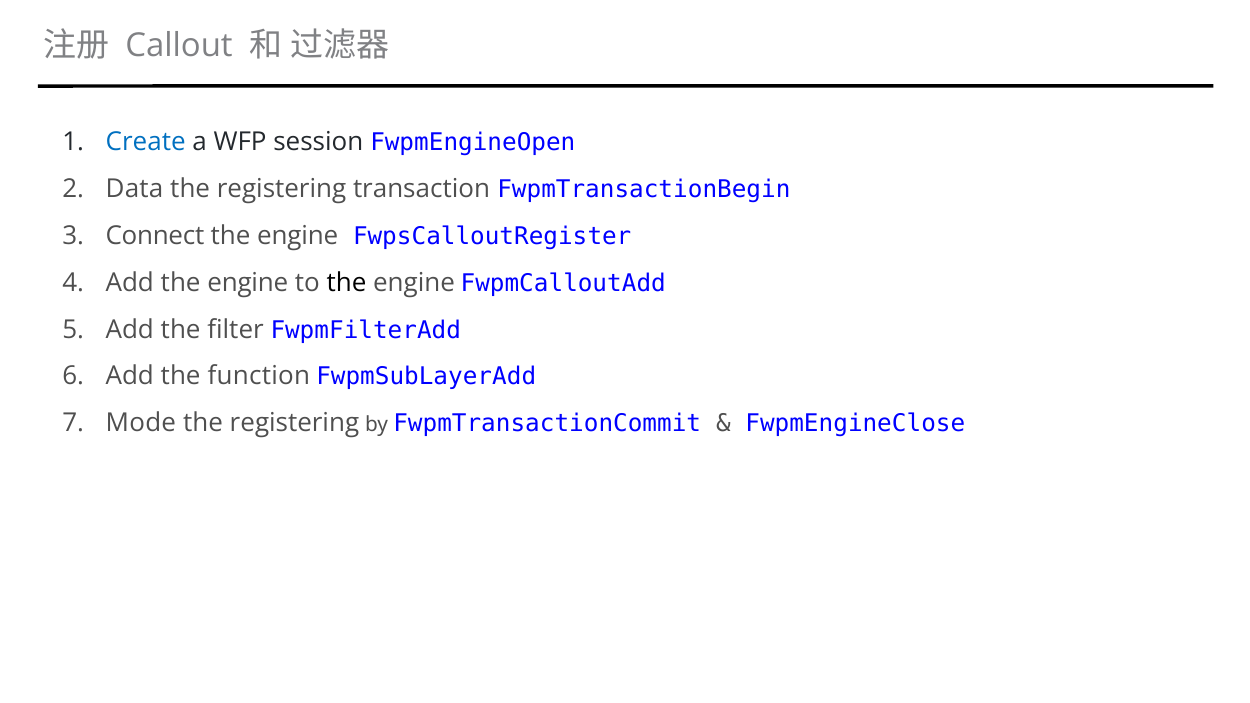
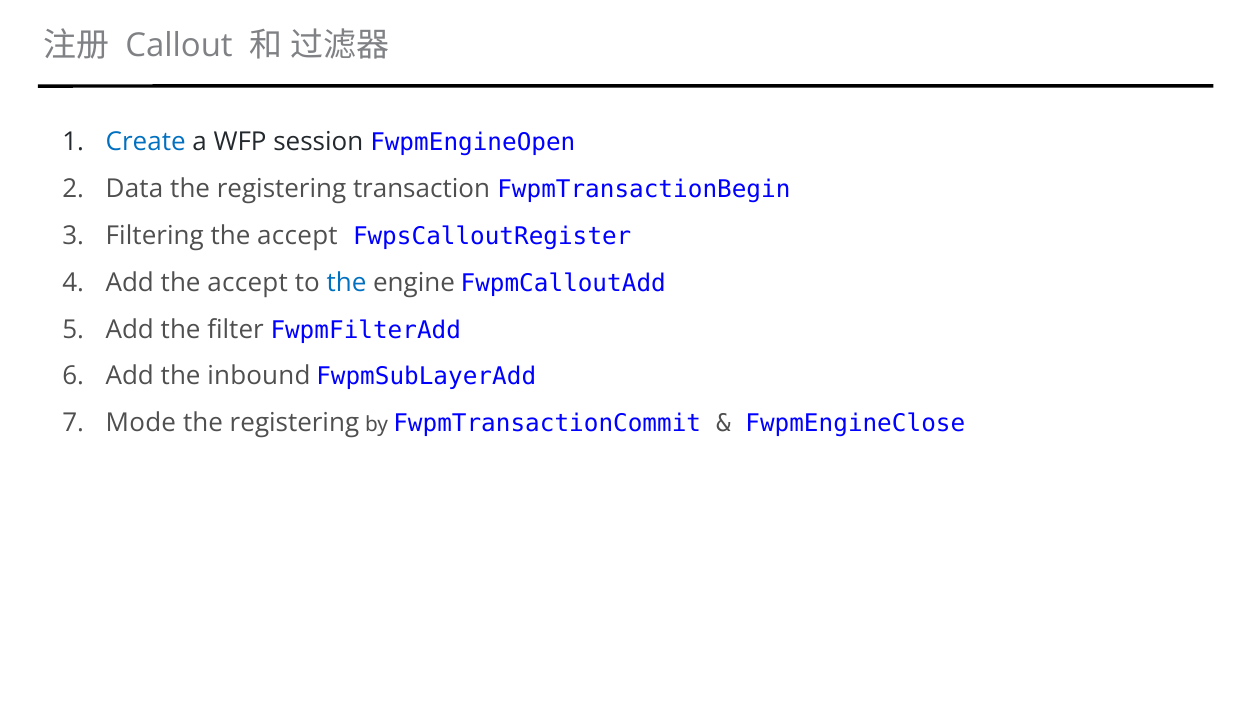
Connect: Connect -> Filtering (155, 236)
engine: engine -> accept (297, 236)
Add the engine: engine -> accept (248, 283)
the colour: black -> blue (346, 283)
function: function -> inbound (259, 376)
